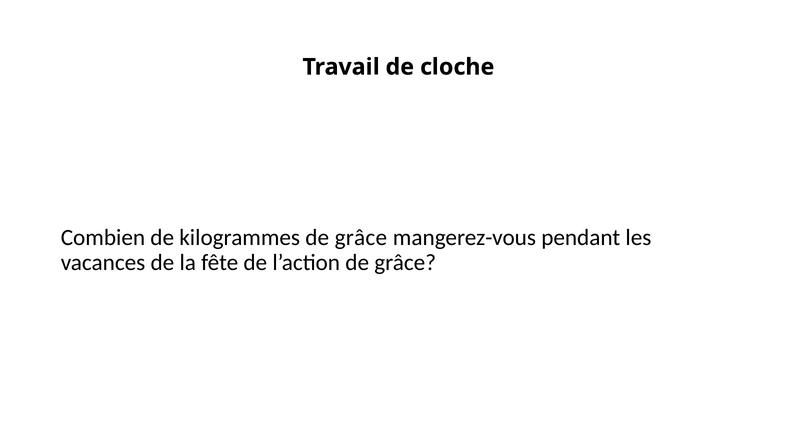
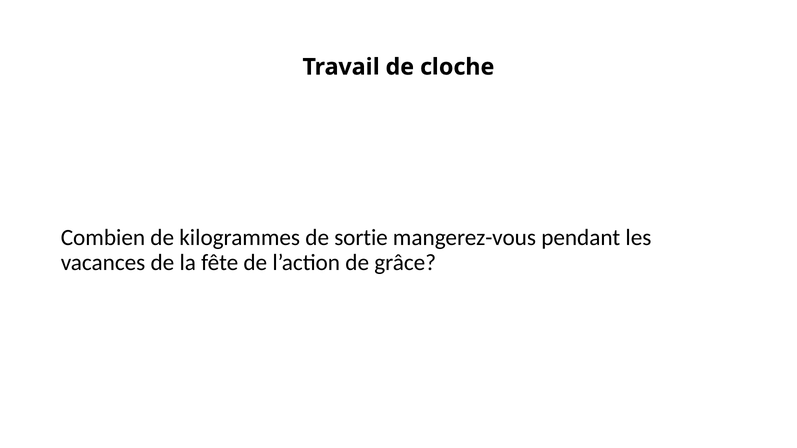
kilogrammes de grâce: grâce -> sortie (361, 238)
